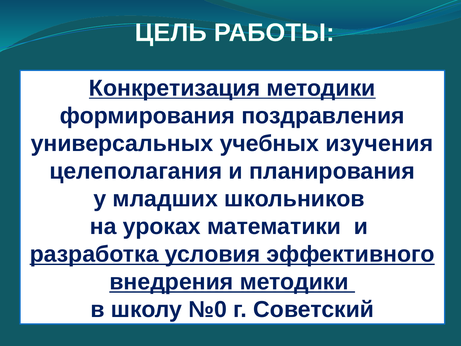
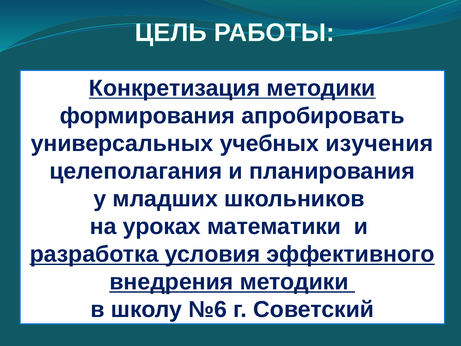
поздравления: поздравления -> апробировать (323, 116)
№0: №0 -> №6 (208, 309)
